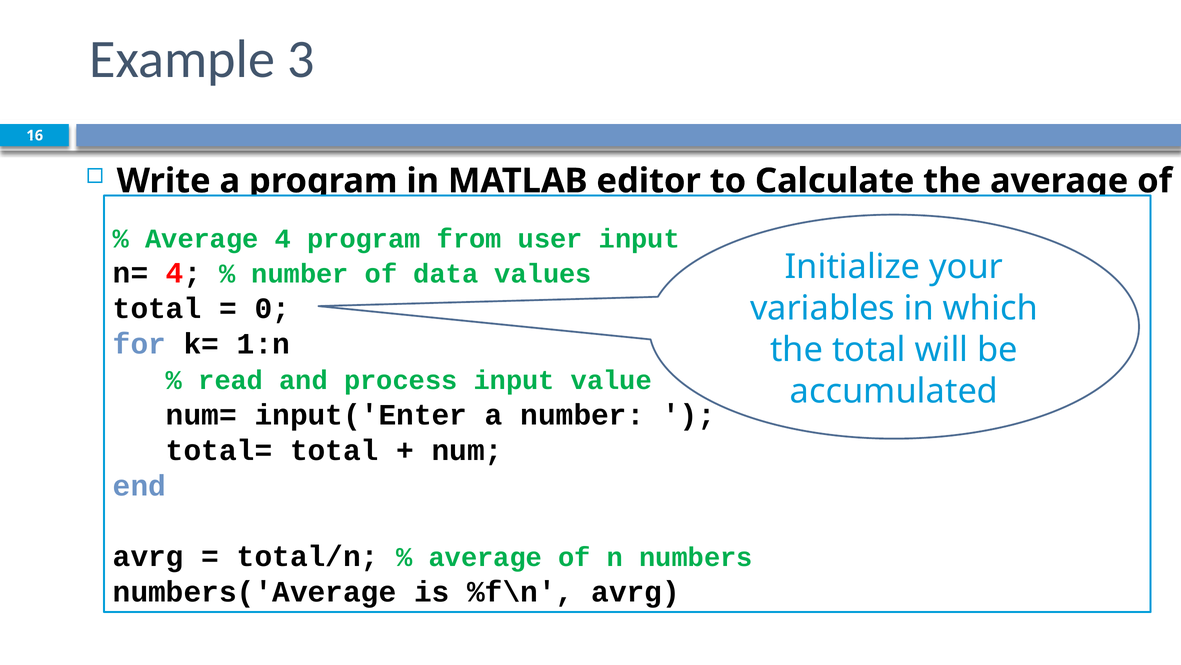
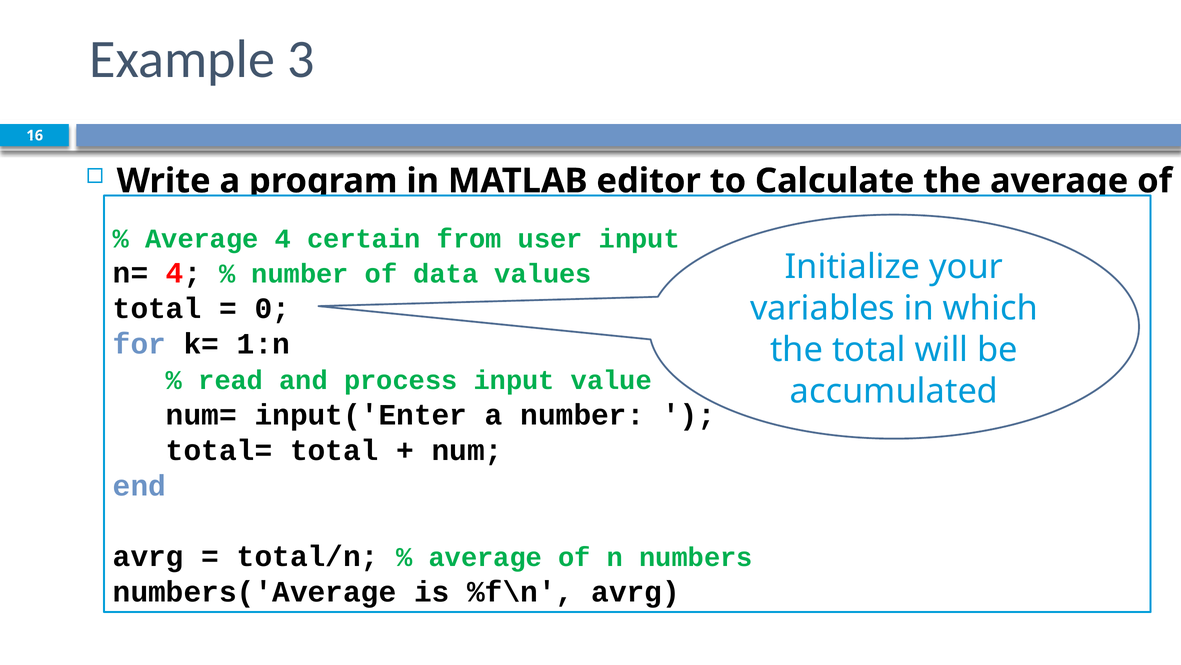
4 program: program -> certain (364, 239)
